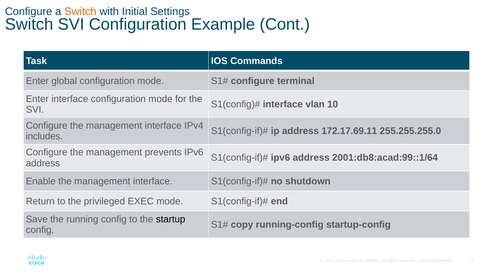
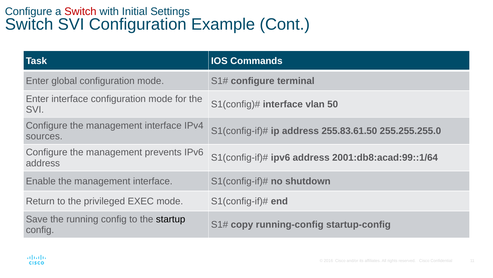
Switch colour: orange -> red (80, 11)
10: 10 -> 50 (333, 104)
172.17.69.11: 172.17.69.11 -> 255.83.61.50 (349, 131)
includes: includes -> sources (44, 136)
